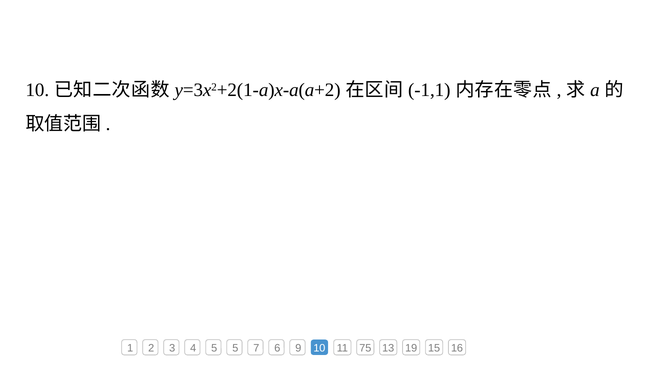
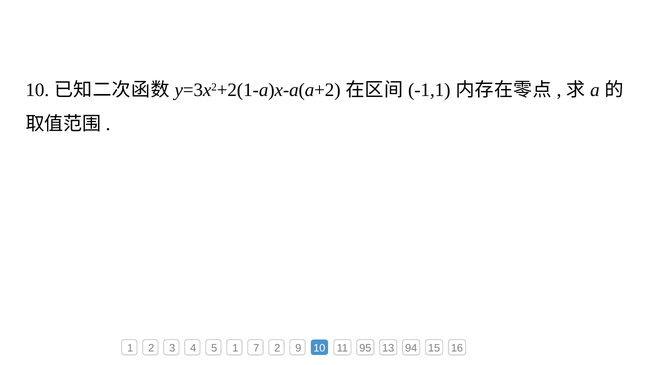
5 5: 5 -> 1 (235, 348)
7 6: 6 -> 2 (277, 348)
75: 75 -> 95 (365, 348)
19: 19 -> 94 (411, 348)
